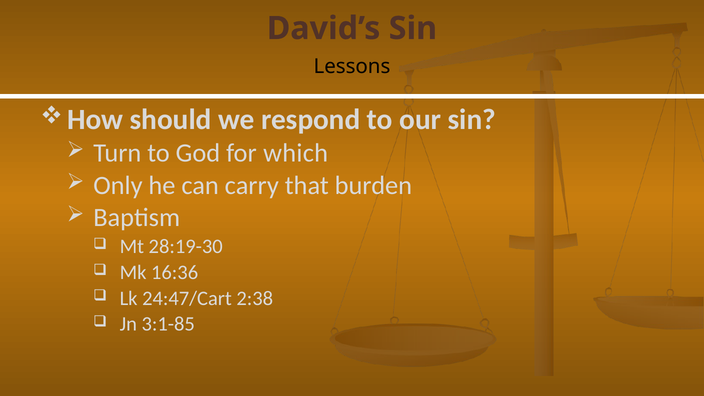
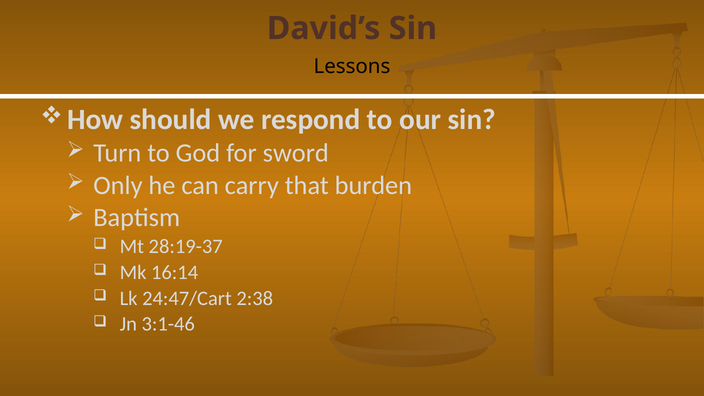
which: which -> sword (296, 153)
28:19-30: 28:19-30 -> 28:19-37 (186, 247)
16:36: 16:36 -> 16:14 (175, 273)
3:1-85: 3:1-85 -> 3:1-46 (168, 324)
